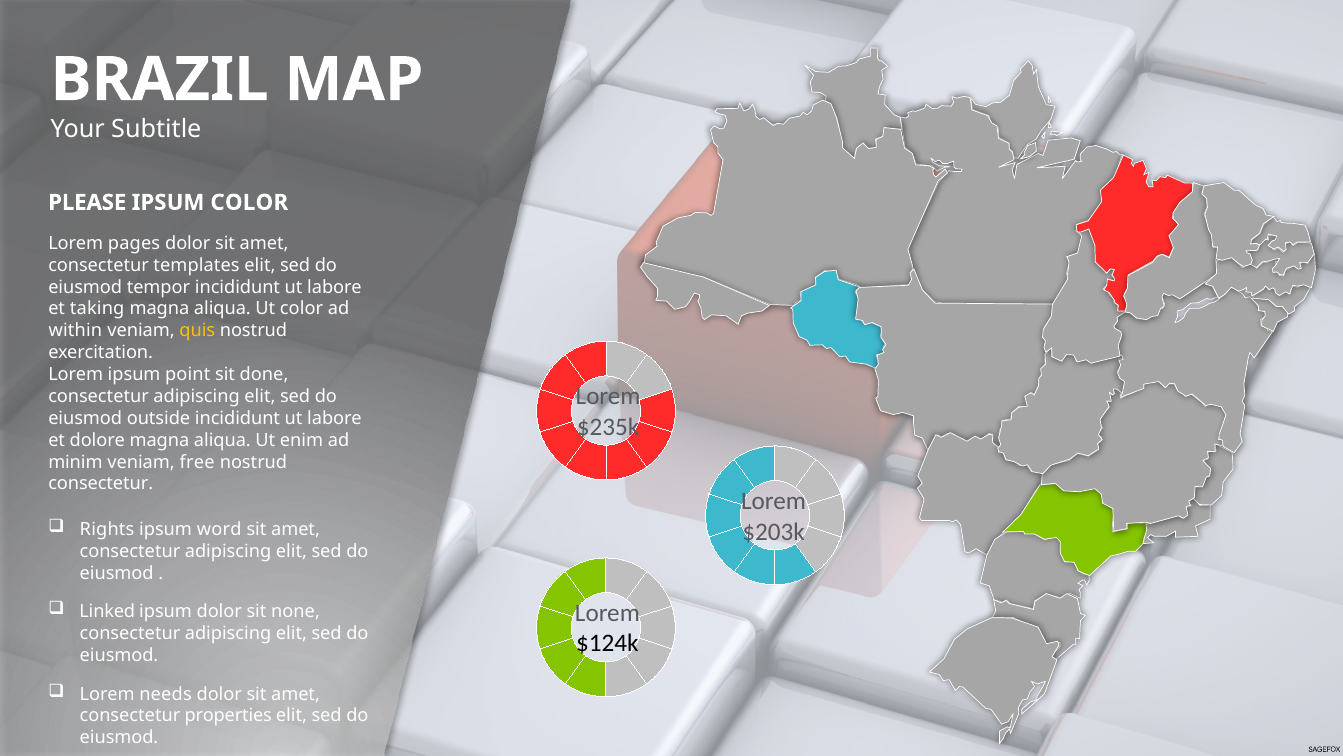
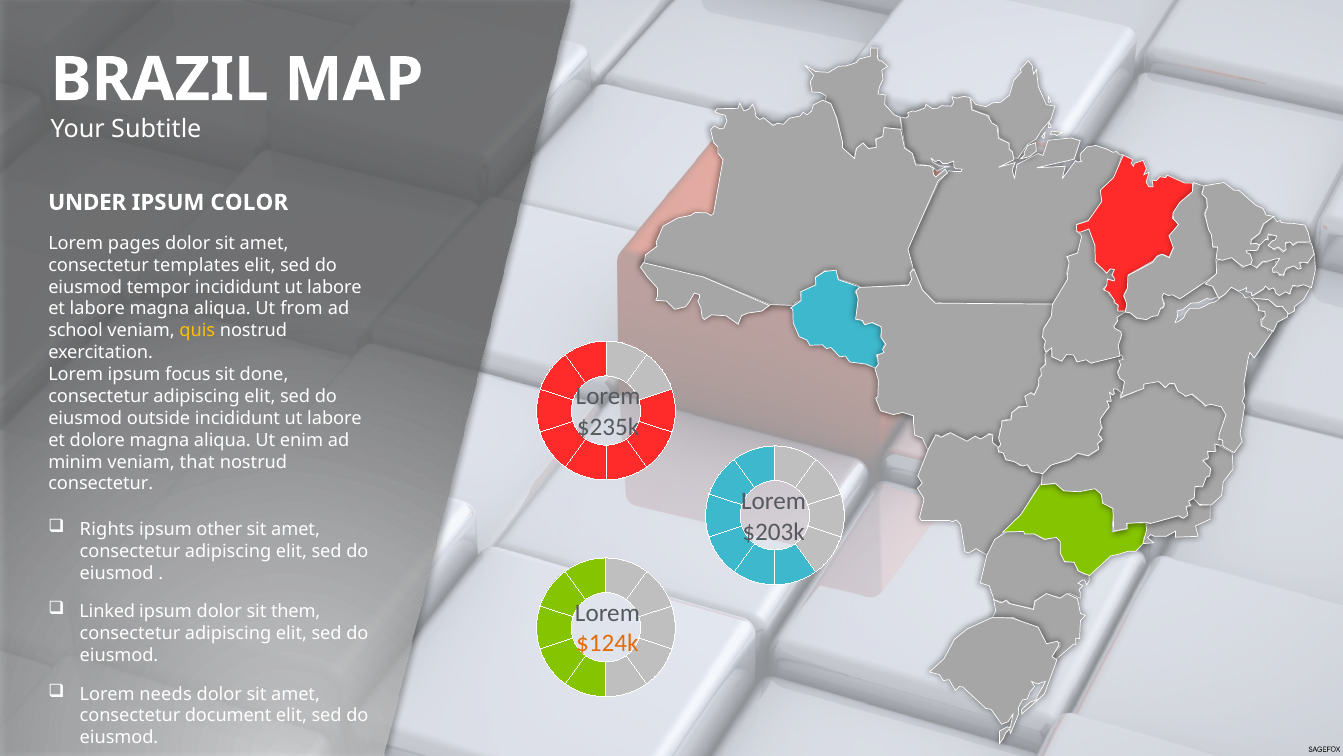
PLEASE: PLEASE -> UNDER (87, 202)
et taking: taking -> labore (97, 309)
Ut color: color -> from (301, 309)
within: within -> school (76, 331)
point: point -> focus (188, 374)
free: free -> that (197, 462)
word: word -> other (219, 529)
none: none -> them (296, 611)
$124k colour: black -> orange (607, 643)
properties: properties -> document (228, 715)
